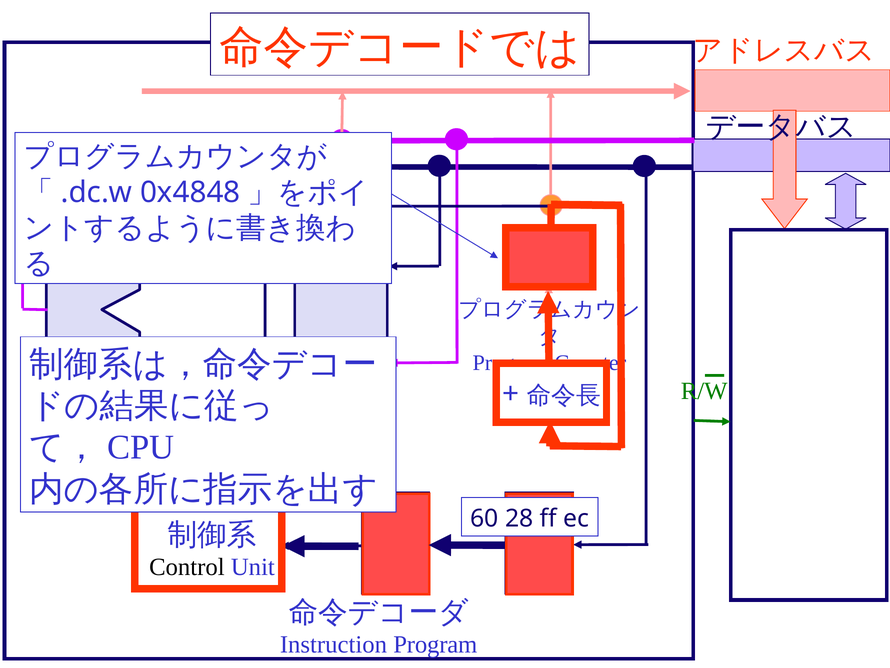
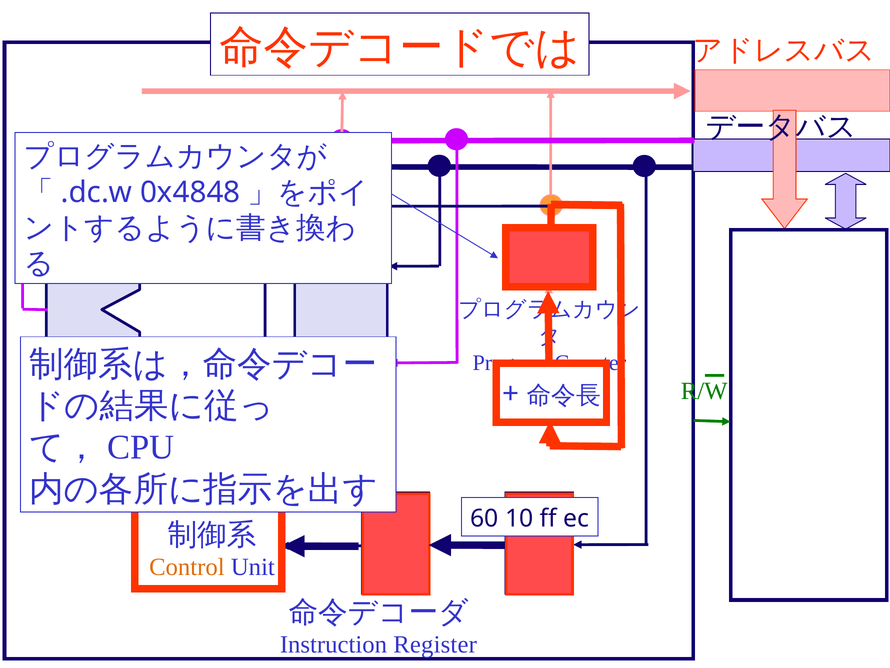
28: 28 -> 10 (519, 518)
Control colour: black -> orange (187, 567)
Instruction Program: Program -> Register (435, 644)
